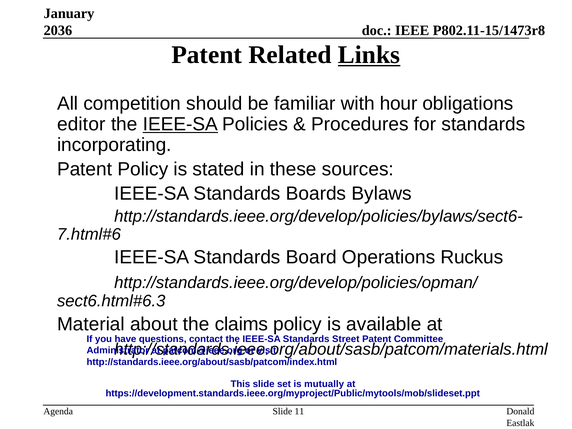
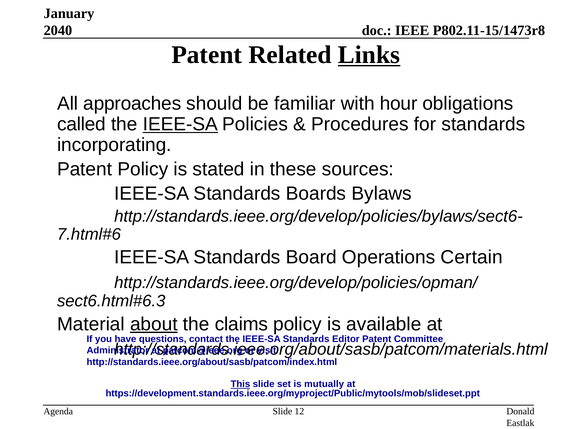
2036: 2036 -> 2040 (58, 31)
competition: competition -> approaches (132, 104)
editor: editor -> called (81, 124)
Ruckus: Ruckus -> Certain (472, 257)
about underline: none -> present (154, 324)
Street: Street -> Editor (346, 339)
This underline: none -> present (240, 384)
11: 11 -> 12 (299, 411)
